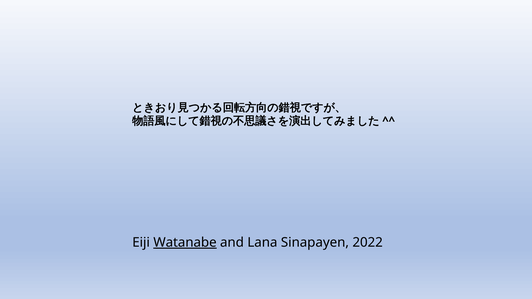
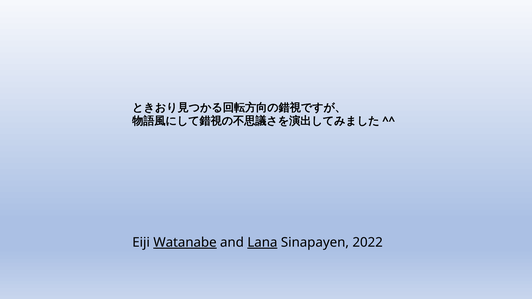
Lana underline: none -> present (262, 243)
